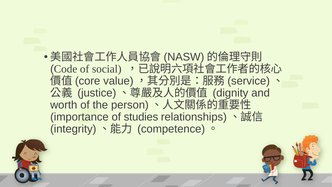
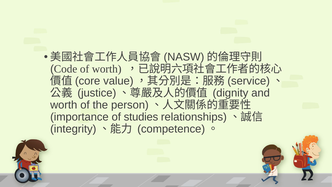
of social: social -> worth (107, 69)
